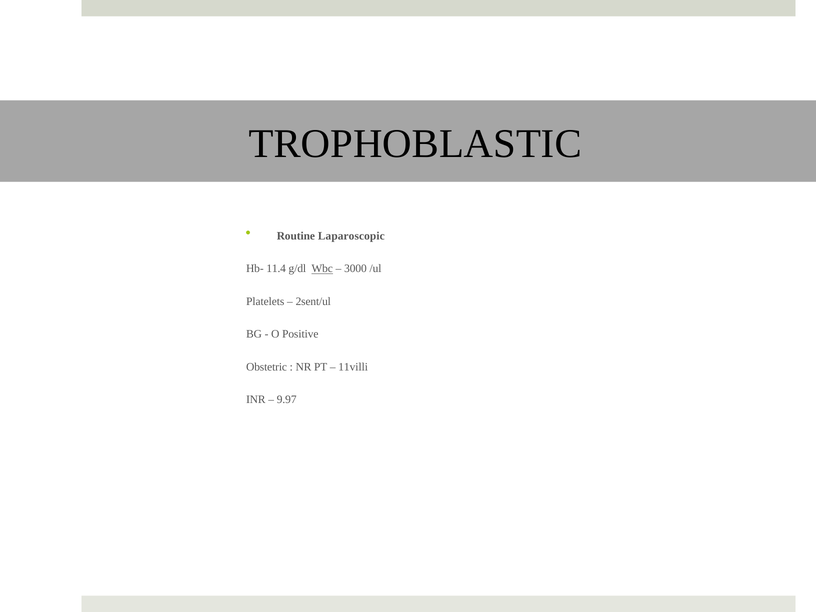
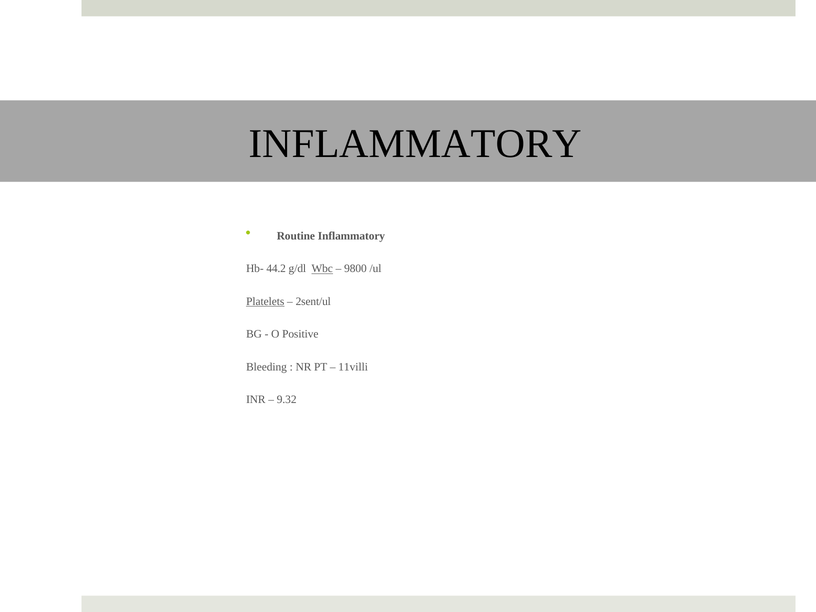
TROPHOBLASTIC: TROPHOBLASTIC -> INFLAMMATORY (415, 144)
Routine Laparoscopic: Laparoscopic -> Inflammatory (351, 236)
11.4: 11.4 -> 44.2 (276, 269)
3000: 3000 -> 9800 (355, 269)
Platelets underline: none -> present (265, 301)
Obstetric: Obstetric -> Bleeding (267, 367)
9.97: 9.97 -> 9.32 (287, 399)
